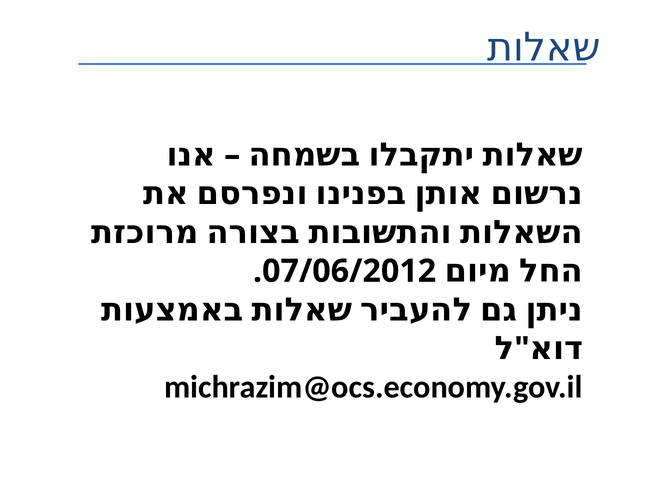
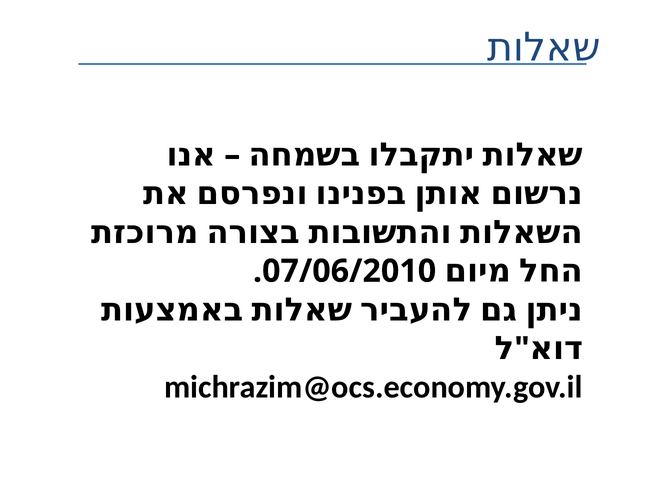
07/06/2012: 07/06/2012 -> 07/06/2010 (349, 271)
